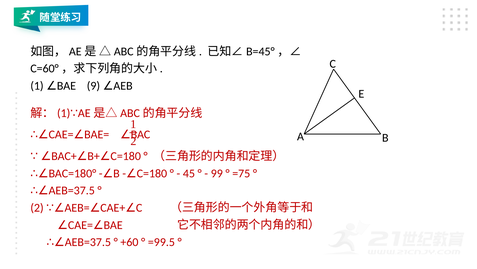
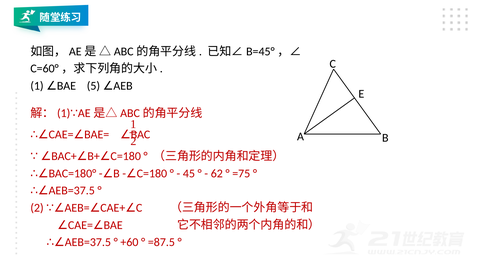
9: 9 -> 5 (93, 86)
99: 99 -> 62 (217, 173)
=99.5: =99.5 -> =87.5 (161, 242)
